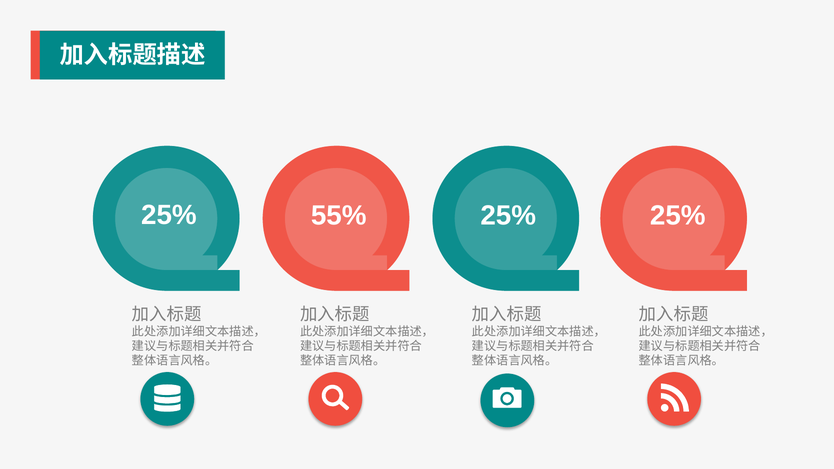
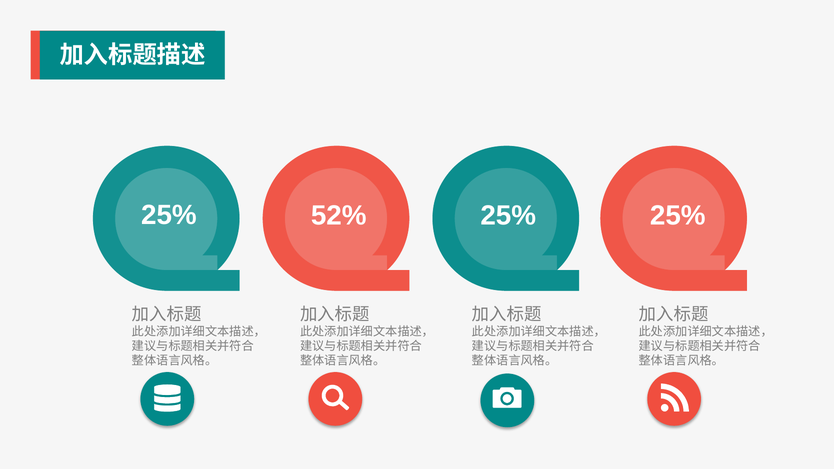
55%: 55% -> 52% (339, 216)
